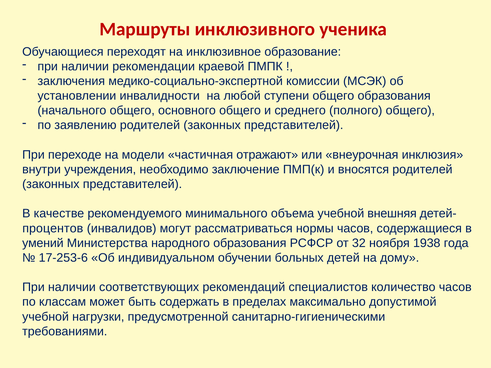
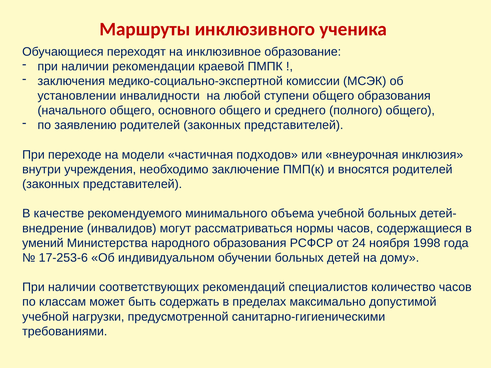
отражают: отражают -> подходов (267, 155)
учебной внешняя: внешняя -> больных (392, 214)
процентов: процентов -> внедрение (53, 228)
32: 32 -> 24 (359, 243)
1938: 1938 -> 1998 (427, 243)
